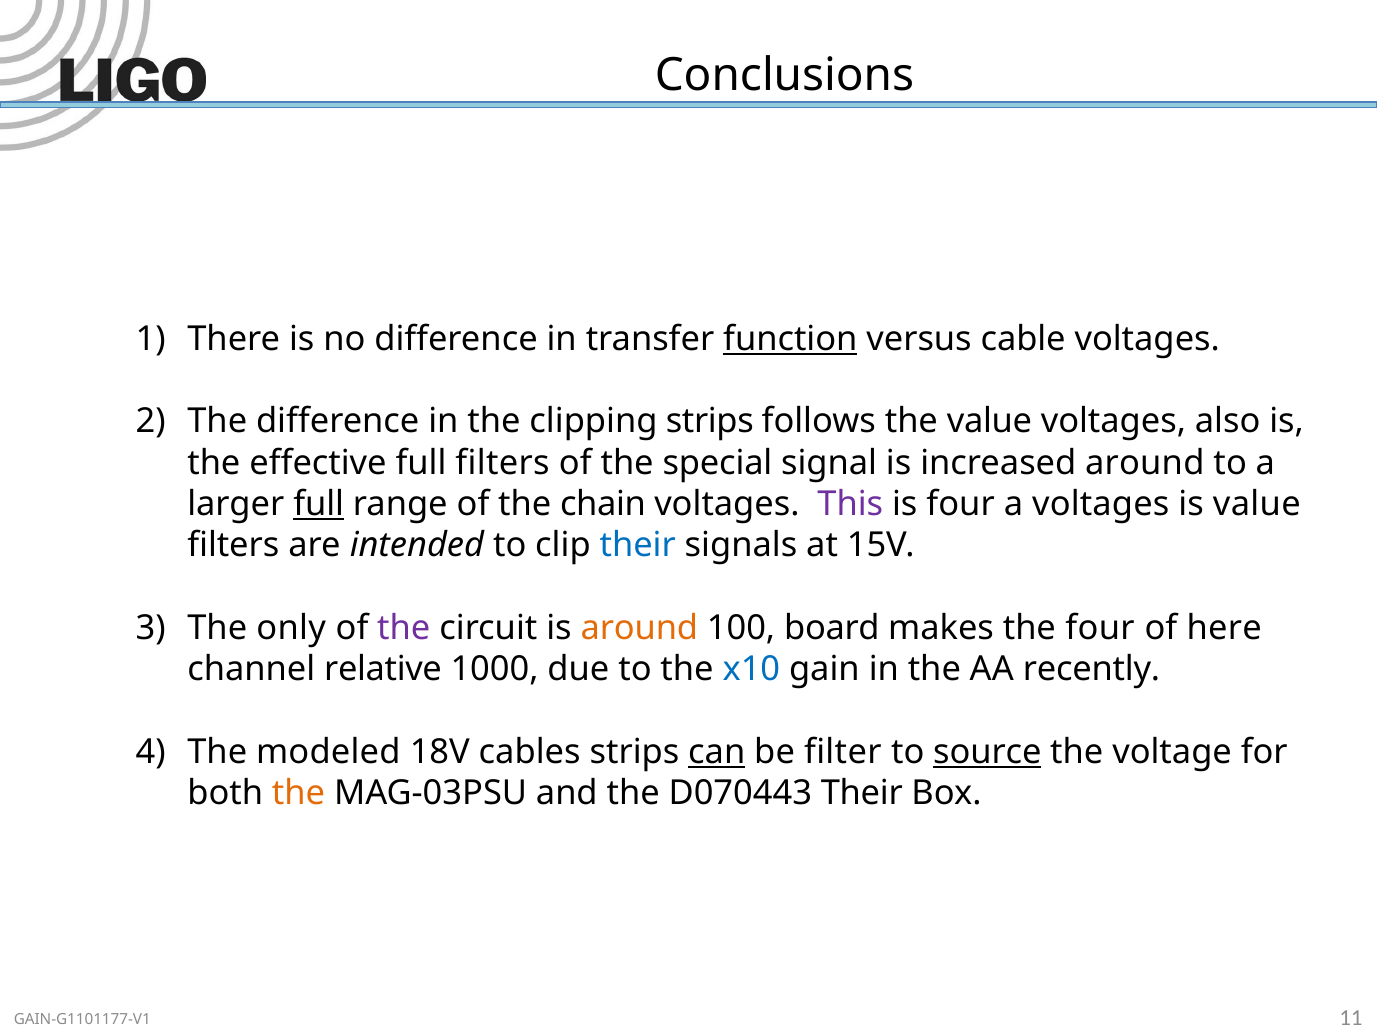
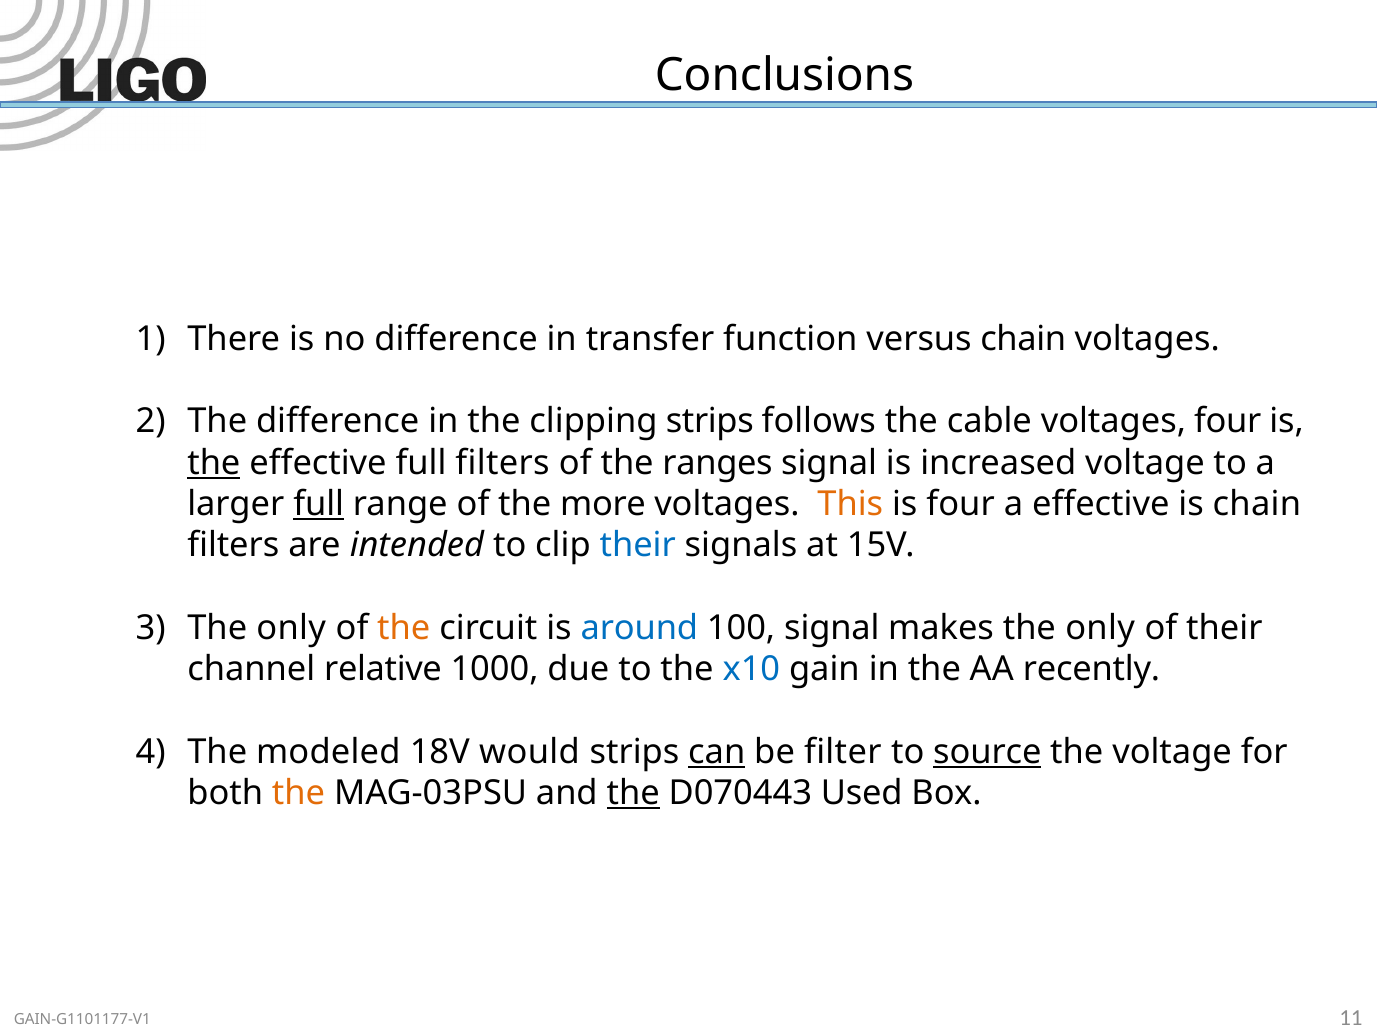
function underline: present -> none (790, 339)
versus cable: cable -> chain (1023, 339)
the value: value -> cable (989, 422)
voltages also: also -> four (1228, 422)
the underline: none -> present (214, 463)
special: special -> ranges (718, 463)
increased around: around -> voltage (1145, 463)
chain: chain -> more (603, 504)
This colour: purple -> orange (850, 504)
a voltages: voltages -> effective (1101, 504)
is value: value -> chain (1257, 504)
the colour: purple -> orange (404, 628)
around colour: orange -> blue (639, 628)
100 board: board -> signal (832, 628)
makes the four: four -> only (1100, 628)
of here: here -> their (1224, 628)
cables: cables -> would (530, 752)
the underline: none -> present (633, 794)
D070443 Their: Their -> Used (862, 794)
